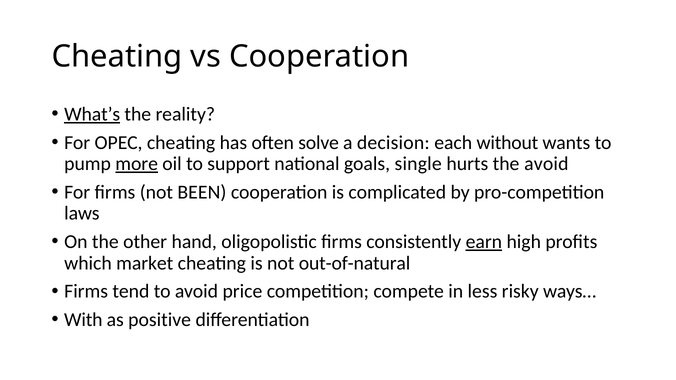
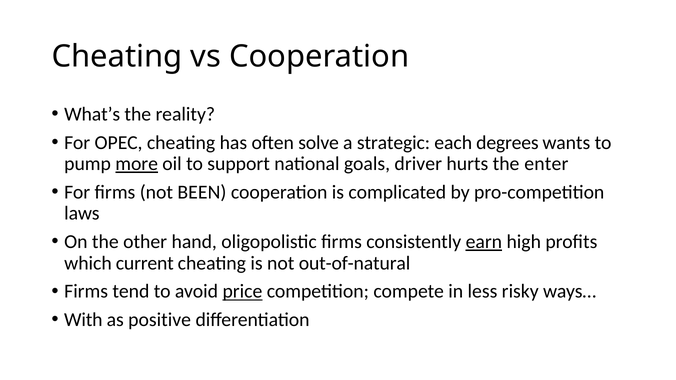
What’s underline: present -> none (92, 114)
decision: decision -> strategic (393, 143)
without: without -> degrees (507, 143)
single: single -> driver (418, 164)
the avoid: avoid -> enter (546, 164)
market: market -> current (145, 263)
price underline: none -> present (242, 292)
